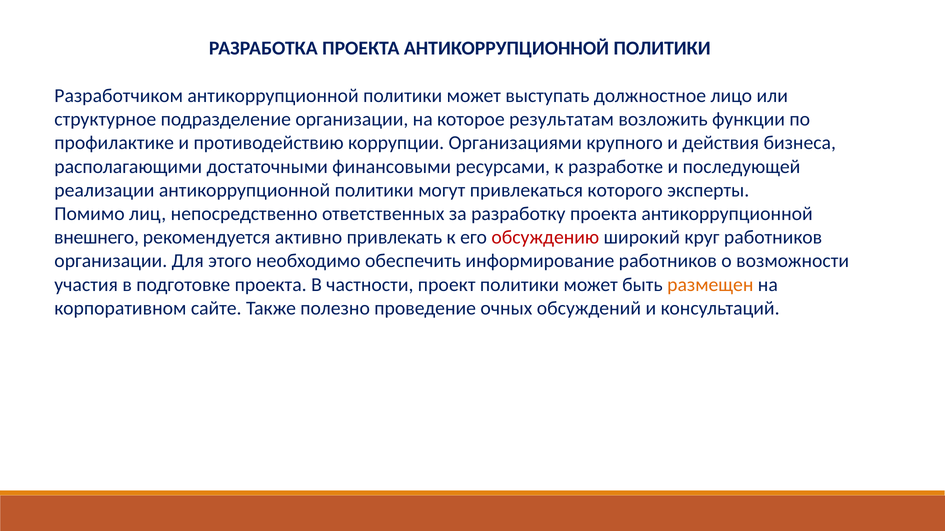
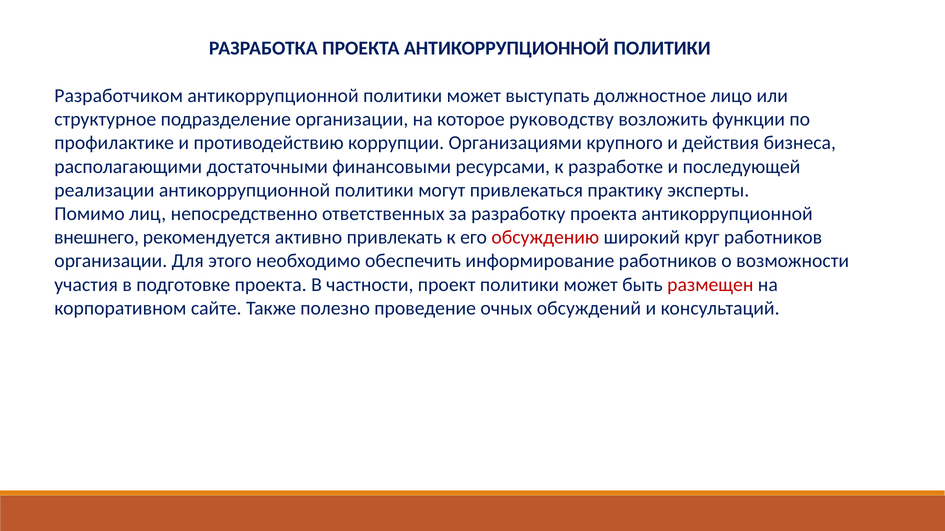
результатам: результатам -> руководству (561, 119)
которого: которого -> практику (625, 190)
размещен colour: orange -> red (710, 285)
